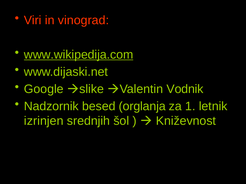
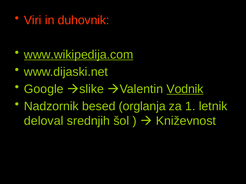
vinograd: vinograd -> duhovnik (84, 20)
Vodnik underline: none -> present (185, 89)
izrinjen: izrinjen -> deloval (44, 121)
